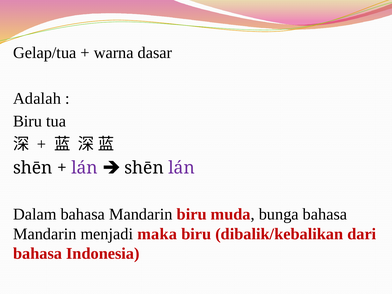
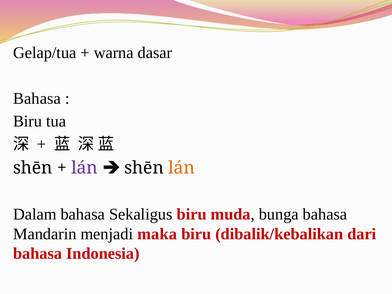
Adalah: Adalah -> Bahasa (37, 98)
lán colour: purple -> orange (182, 168)
Dalam bahasa Mandarin: Mandarin -> Sekaligus (141, 214)
